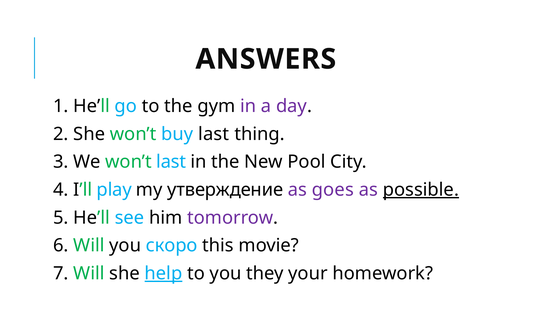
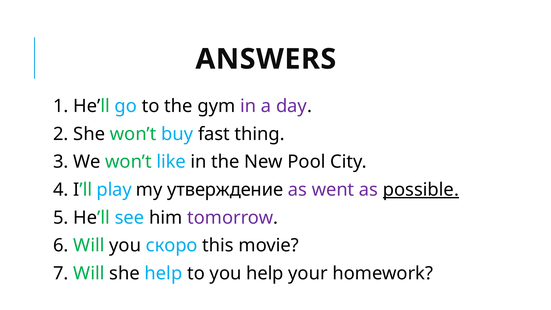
buy last: last -> fast (214, 134)
won’t last: last -> like (171, 162)
goes: goes -> went (333, 190)
help underline: present -> none (163, 273)
you they: they -> help (265, 273)
